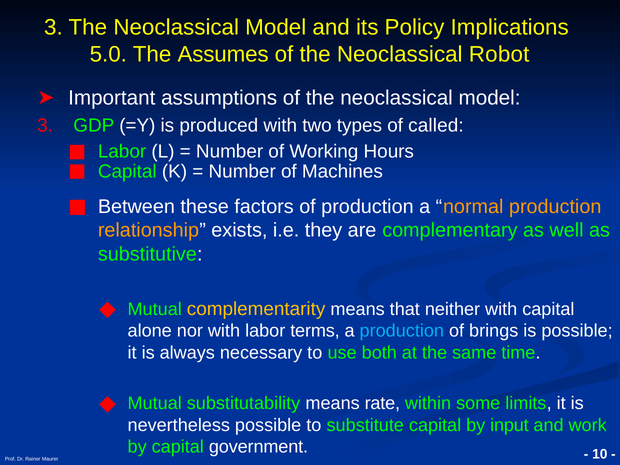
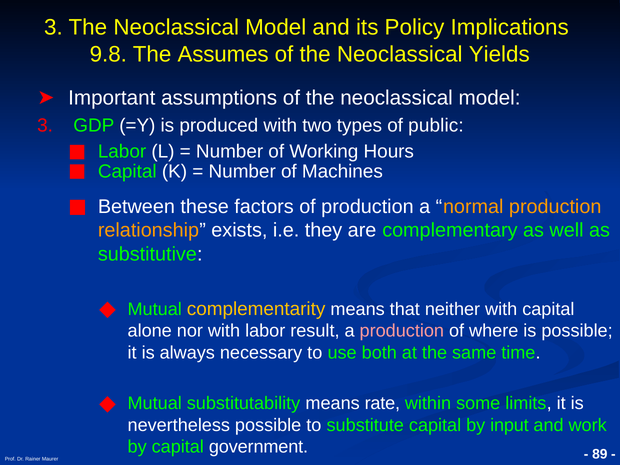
5.0: 5.0 -> 9.8 (108, 54)
Robot: Robot -> Yields (499, 54)
called: called -> public (436, 125)
terms: terms -> result (315, 331)
production colour: light blue -> pink (402, 331)
brings: brings -> where (494, 331)
10: 10 -> 89 (600, 454)
